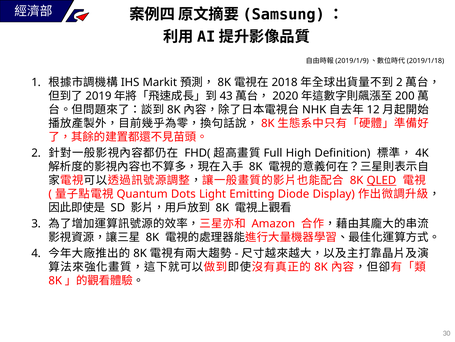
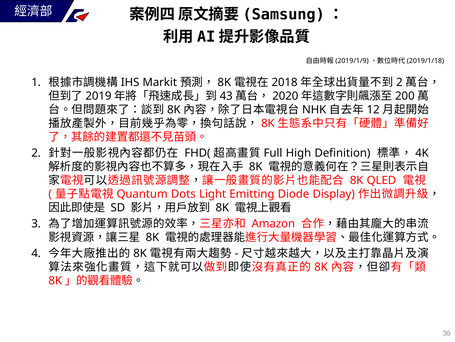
QLED underline: present -> none (381, 180)
